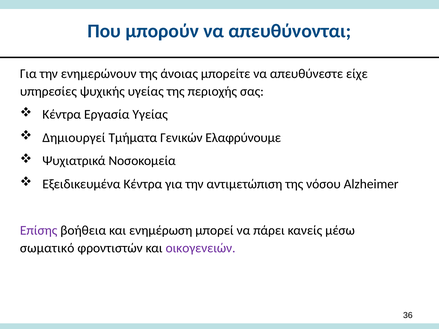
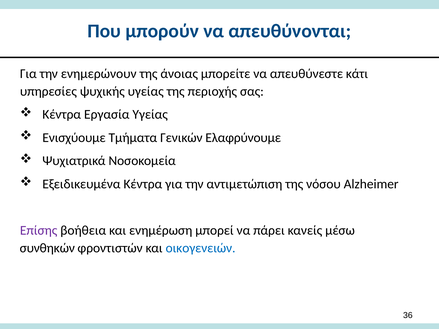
είχε: είχε -> κάτι (357, 74)
Δημιουργεί: Δημιουργεί -> Ενισχύουμε (74, 138)
σωματικό: σωματικό -> συνθηκών (47, 248)
οικογενειών colour: purple -> blue (201, 248)
